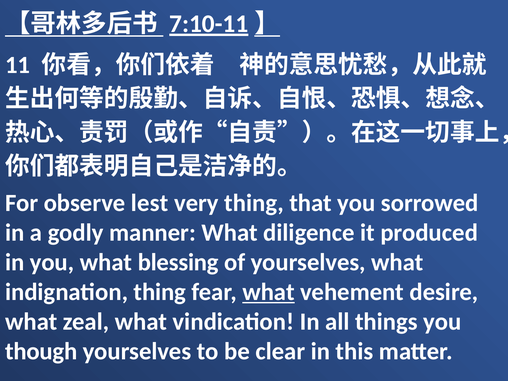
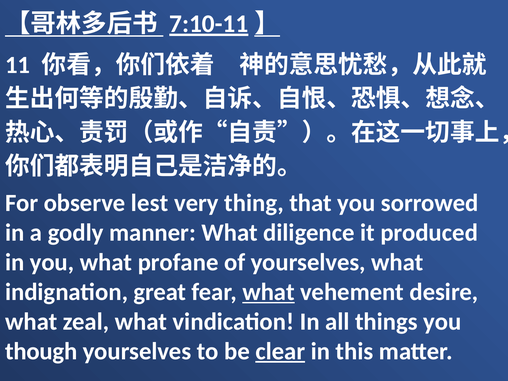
blessing: blessing -> profane (178, 262)
indignation thing: thing -> great (160, 292)
clear underline: none -> present (280, 351)
